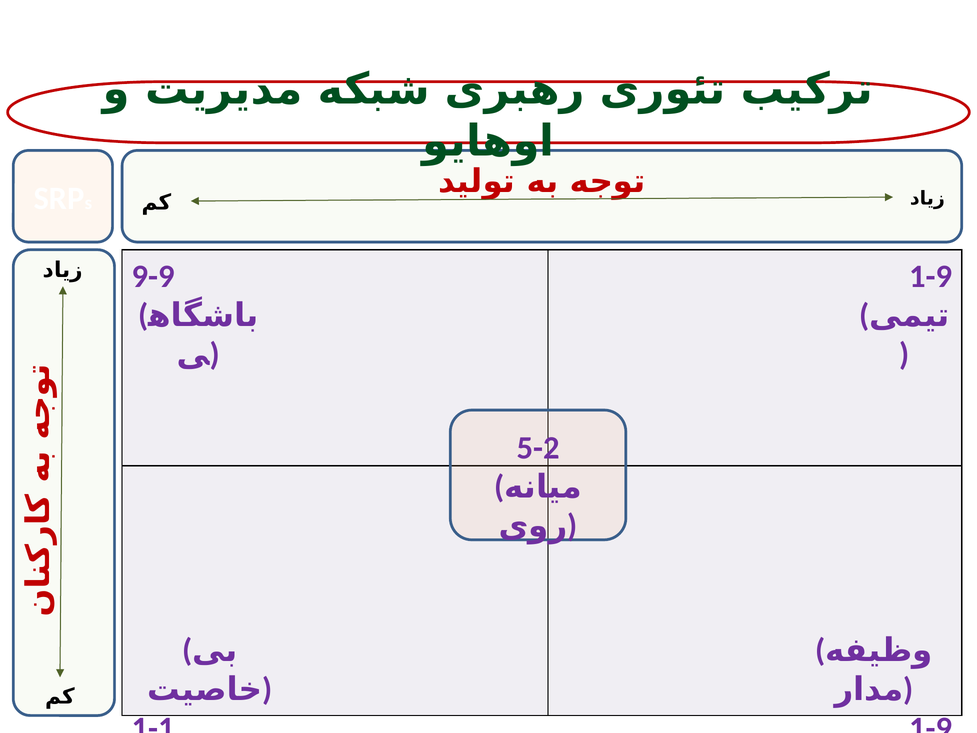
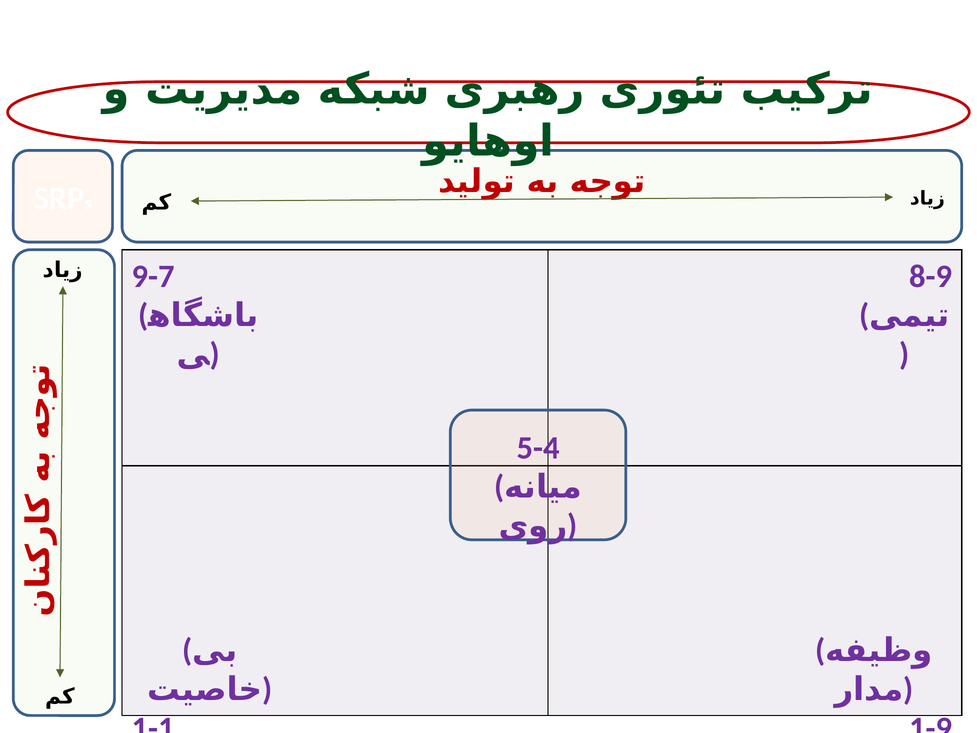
9-9: 9-9 -> 9-7 (153, 276)
1-9: 1-9 -> 8-9 (931, 276)
5-2: 5-2 -> 5-4 (538, 448)
